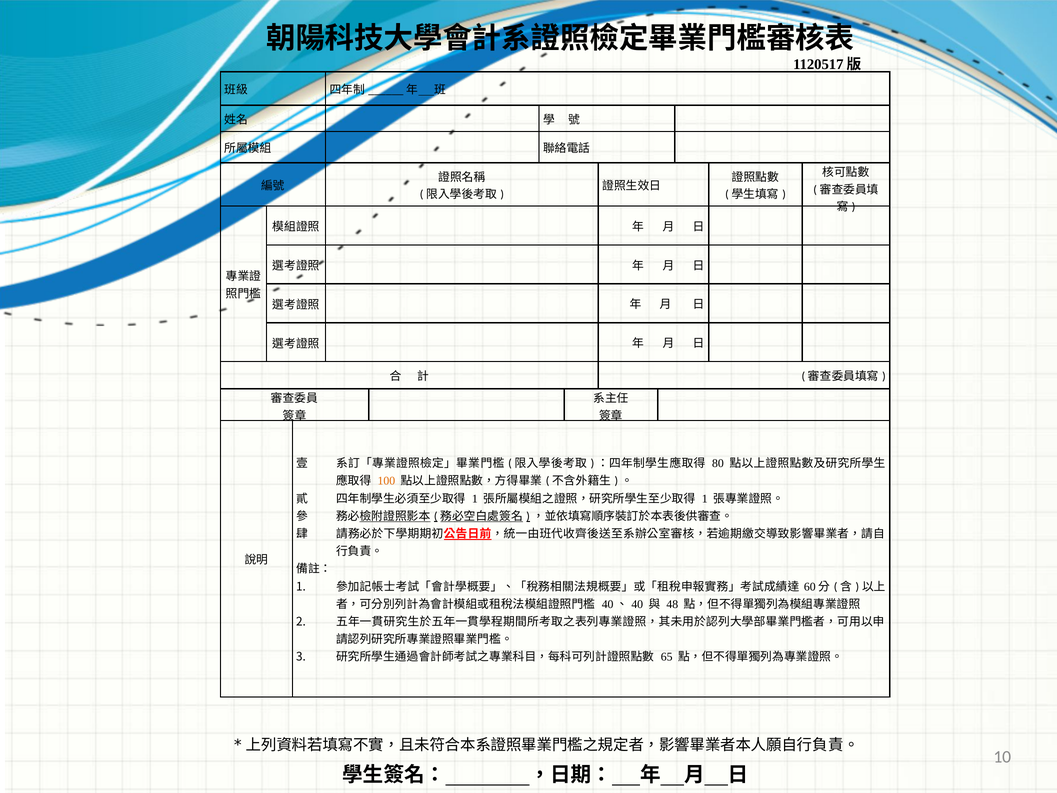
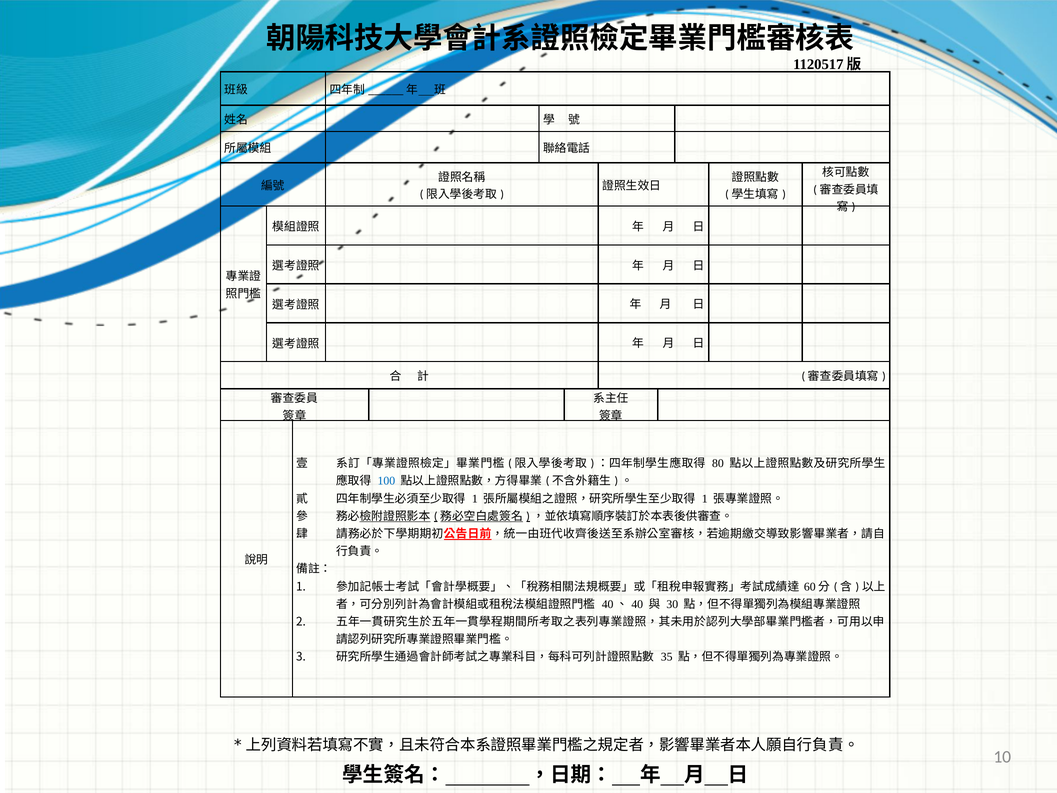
100 colour: orange -> blue (386, 481)
48: 48 -> 30 (672, 604)
65: 65 -> 35 (667, 657)
